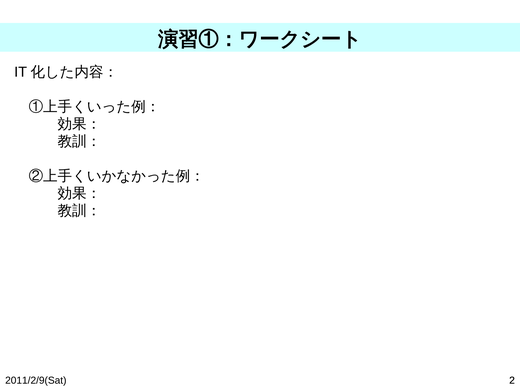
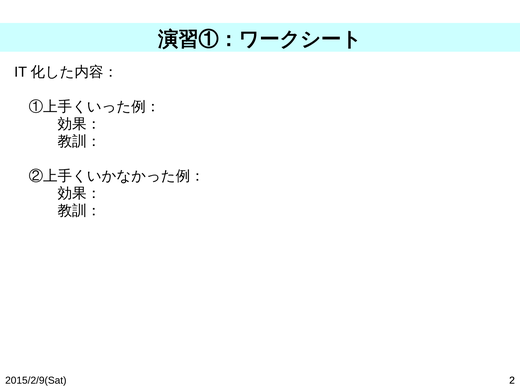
2011/2/9(Sat: 2011/2/9(Sat -> 2015/2/9(Sat (36, 380)
